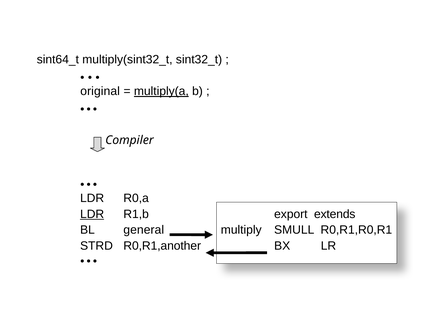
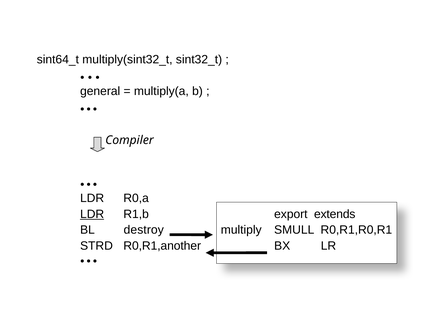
original: original -> general (100, 91)
multiply(a underline: present -> none (161, 91)
general: general -> destroy (144, 230)
